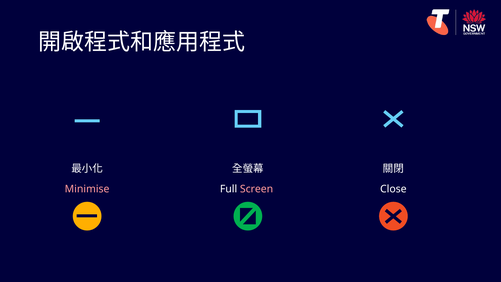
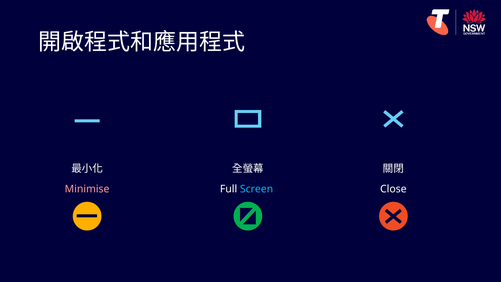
Screen colour: pink -> light blue (257, 189)
